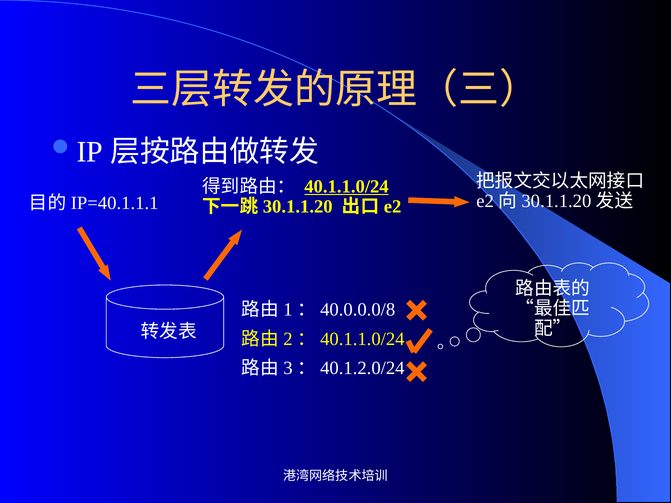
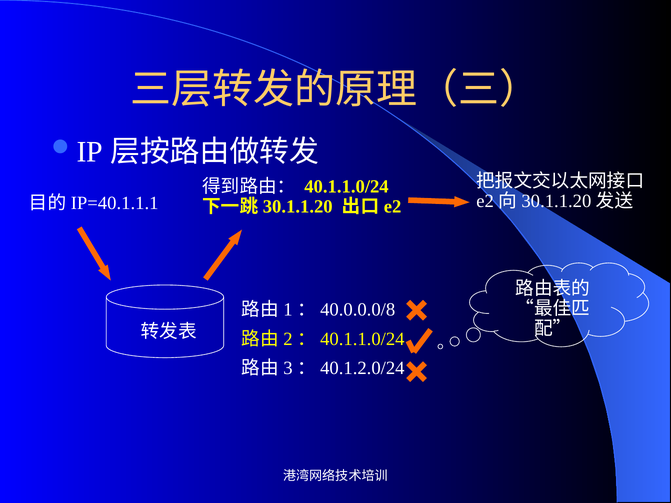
40.1.1.0/24 underline: present -> none (346, 187)
